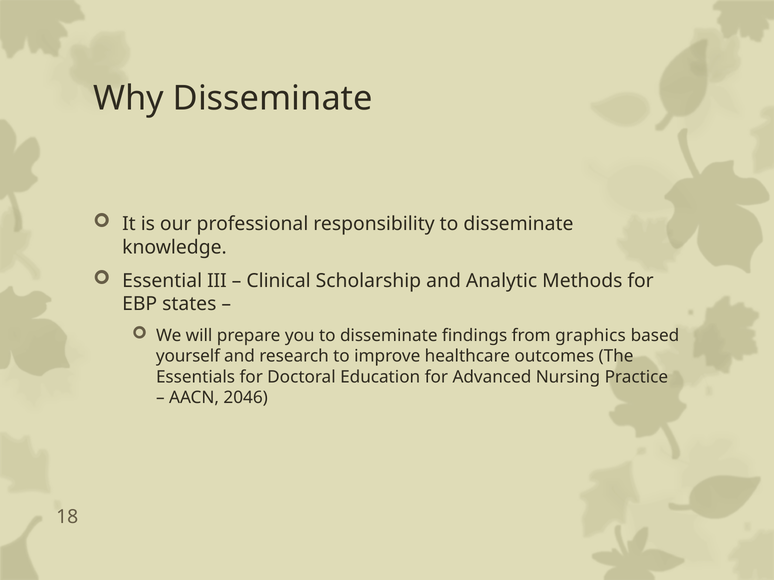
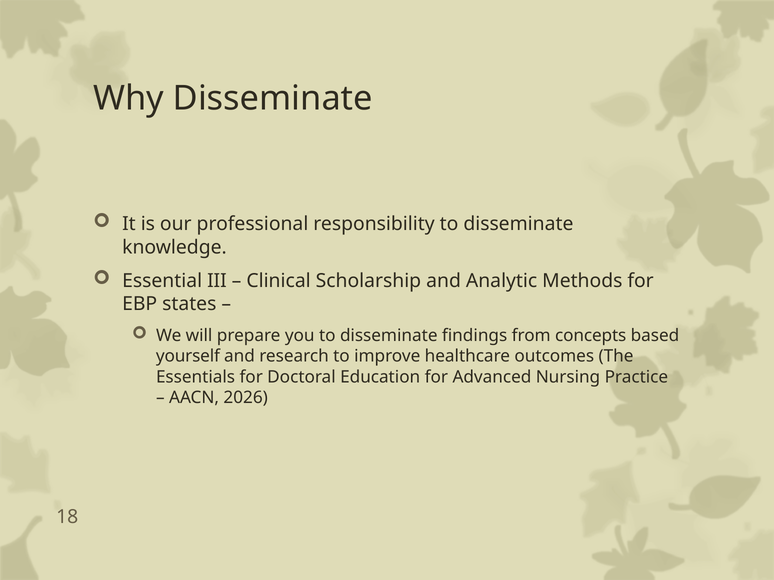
graphics: graphics -> concepts (591, 336)
2046: 2046 -> 2026 (246, 398)
